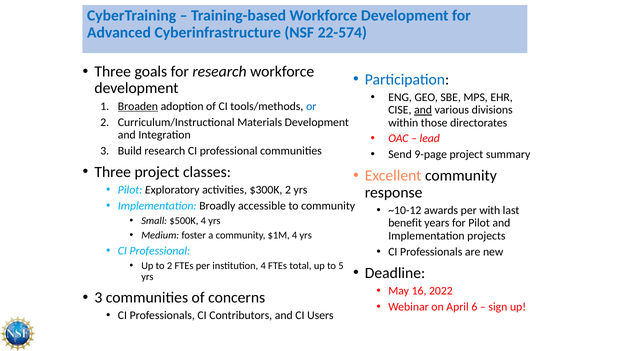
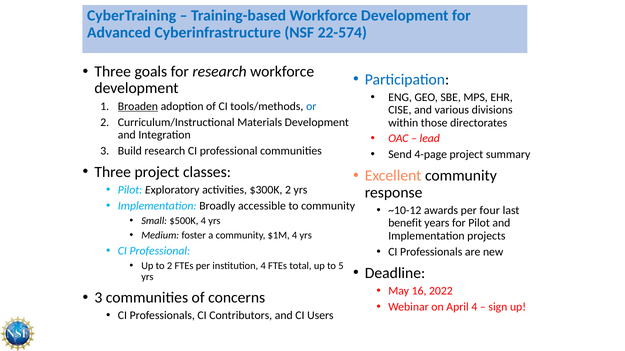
and underline: present -> none (423, 110)
9-page: 9-page -> 4-page (431, 155)
with: with -> four (490, 211)
April 6: 6 -> 4 (474, 307)
